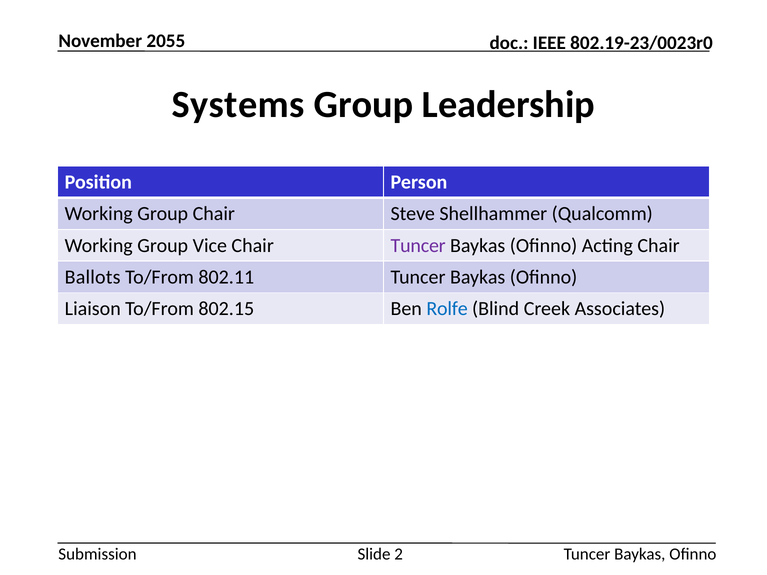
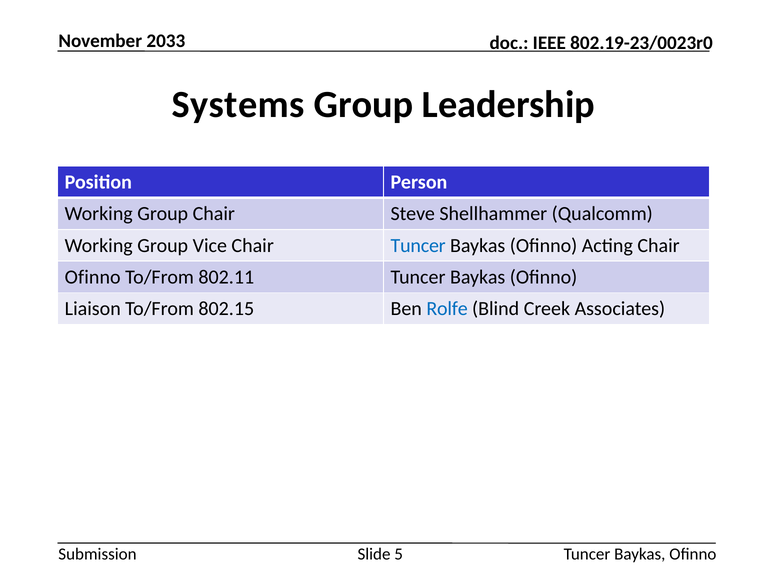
2055: 2055 -> 2033 (166, 41)
Tuncer colour: purple -> blue (418, 246)
Ballots: Ballots -> Ofinno (93, 277)
2: 2 -> 5 (399, 555)
